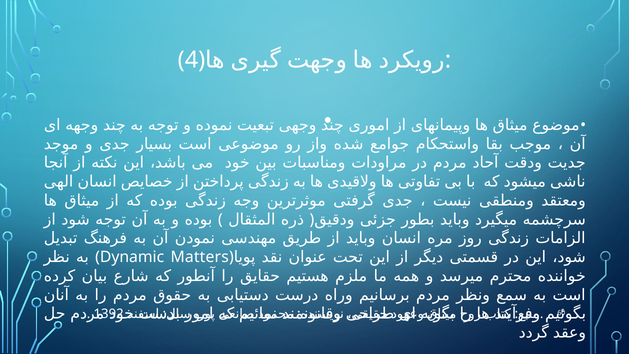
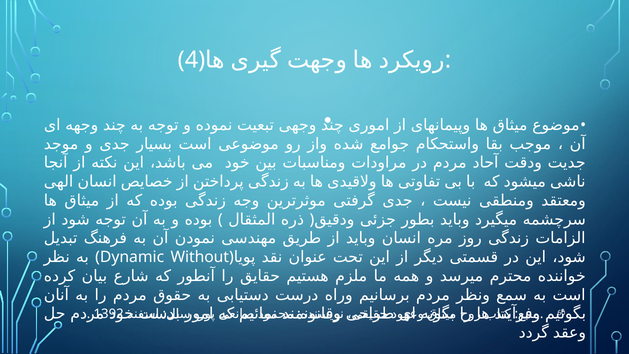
Matters: Matters -> Without (200, 257)
